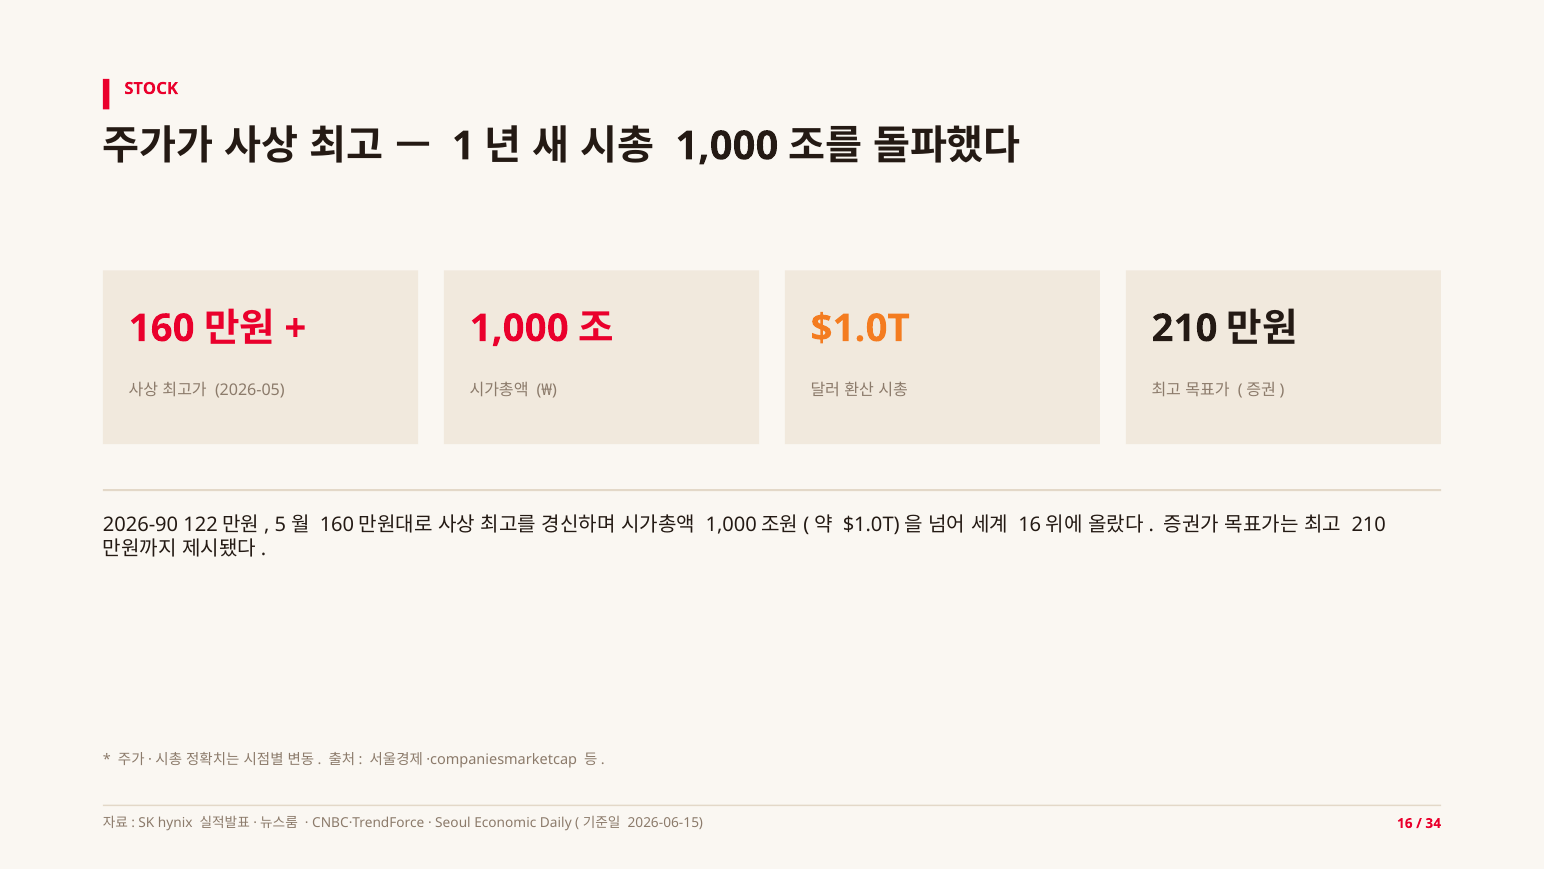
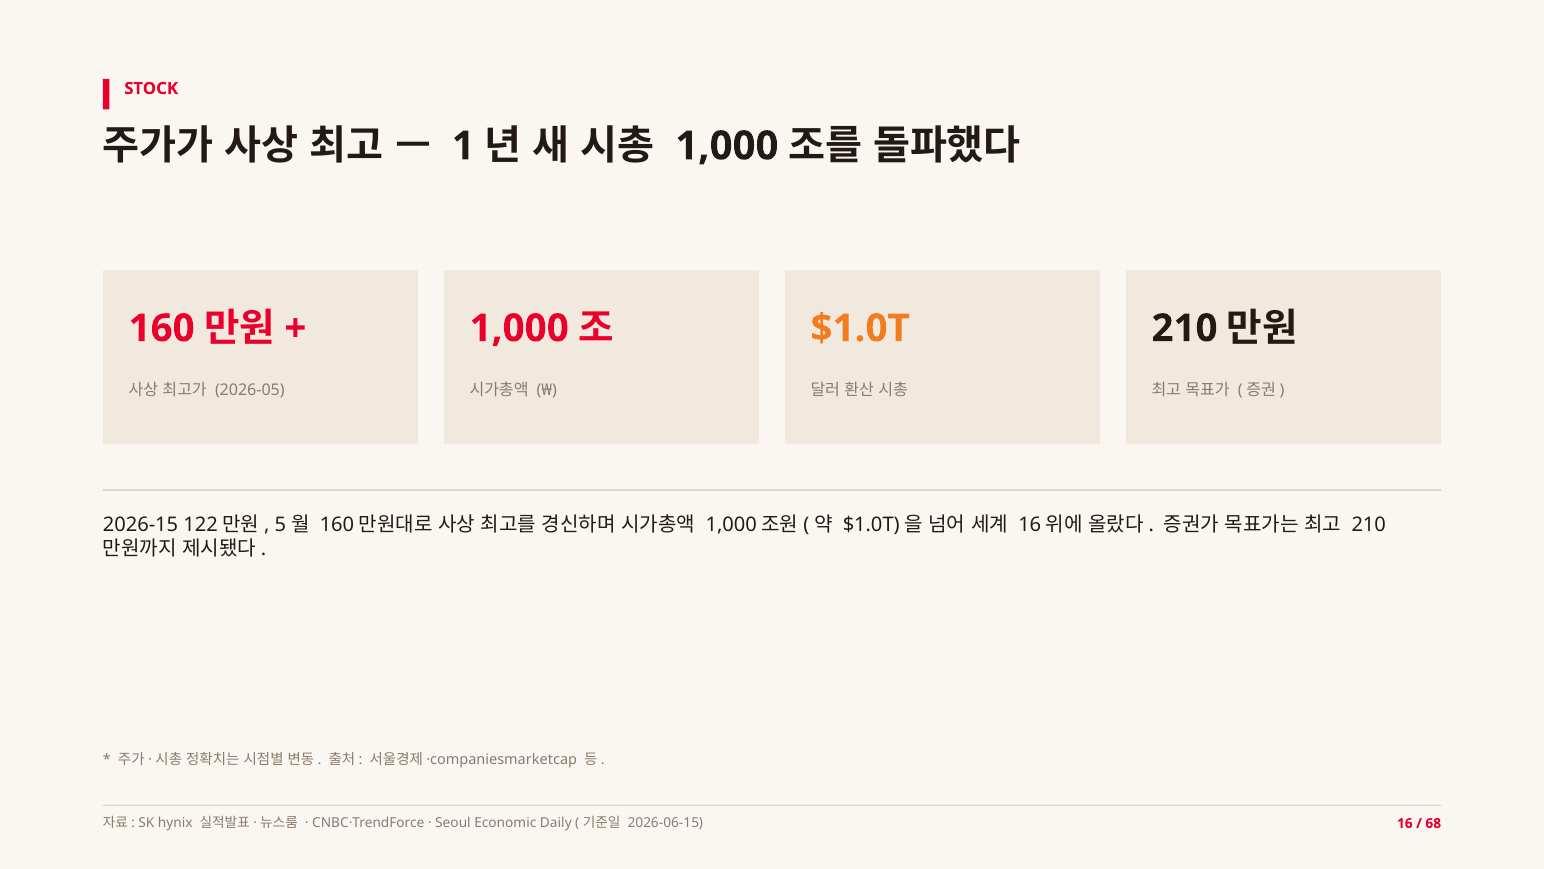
2026-90: 2026-90 -> 2026-15 (141, 525)
34: 34 -> 68 (1433, 823)
